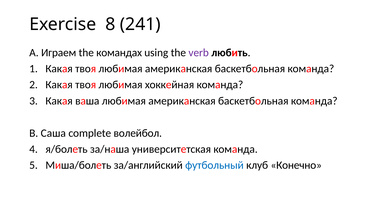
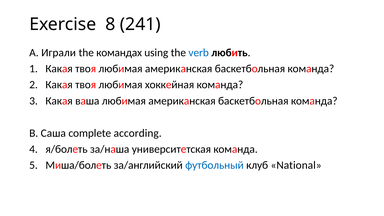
Играем: Играем -> Играли (59, 53)
verb colour: purple -> blue (199, 53)
волейбол: волейбол -> according (138, 133)
Конечно: Конечно -> National (296, 165)
